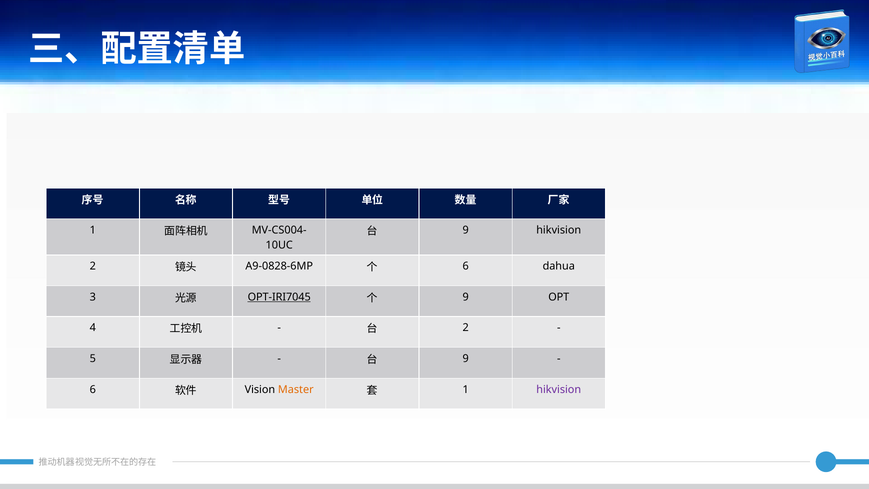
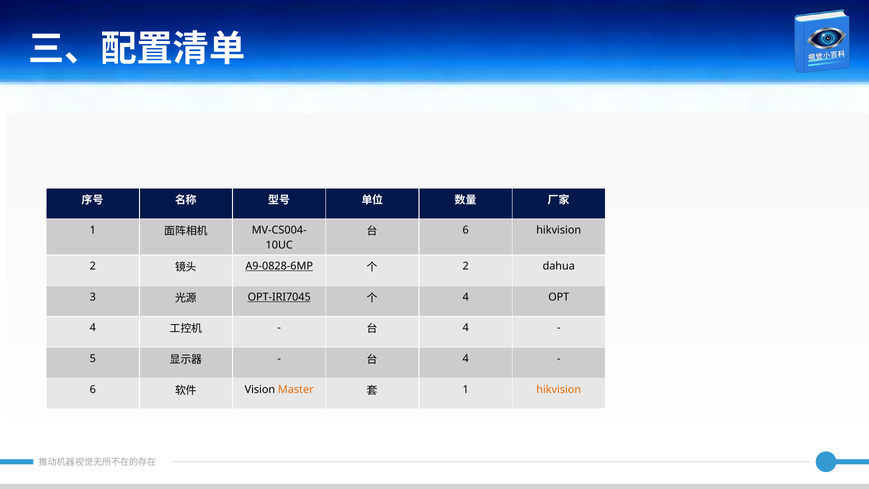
9: 9 -> 6 (466, 230)
A9-0828-6MP underline: none -> present (279, 266)
6: 6 -> 2 (466, 266)
9: 9 -> 4 (466, 297)
2: 2 -> 4 (466, 328)
9: 9 -> 4 (466, 359)
hikvision colour: purple -> orange (559, 389)
